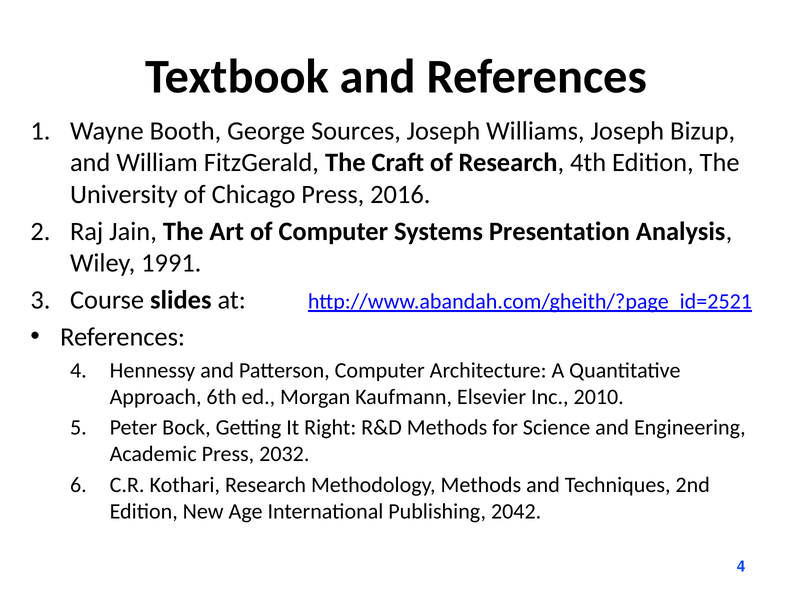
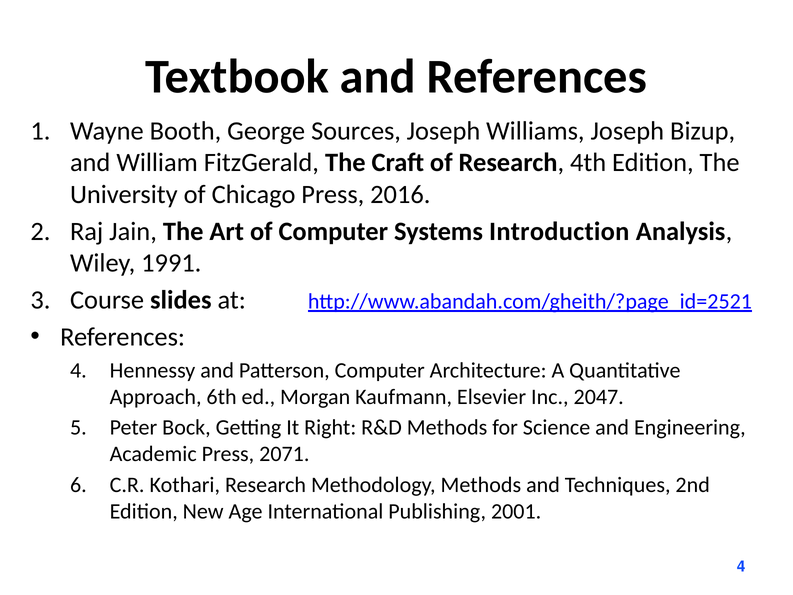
Presentation: Presentation -> Introduction (559, 231)
2010: 2010 -> 2047 (599, 397)
2032: 2032 -> 2071 (284, 454)
2042: 2042 -> 2001 (516, 511)
